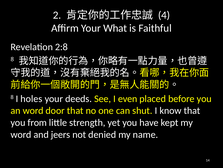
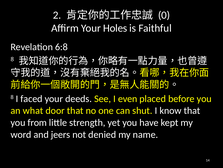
4: 4 -> 0 (164, 15)
What: What -> Holes (115, 28)
2:8: 2:8 -> 6:8 (61, 47)
holes: holes -> faced (31, 98)
an word: word -> what (33, 110)
